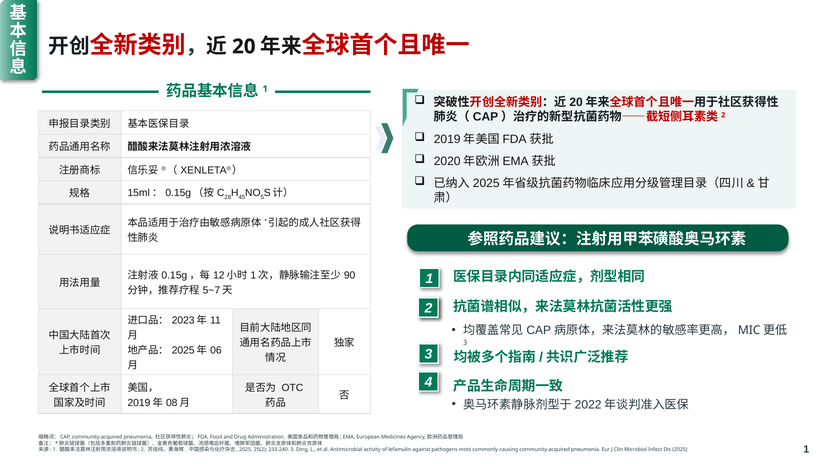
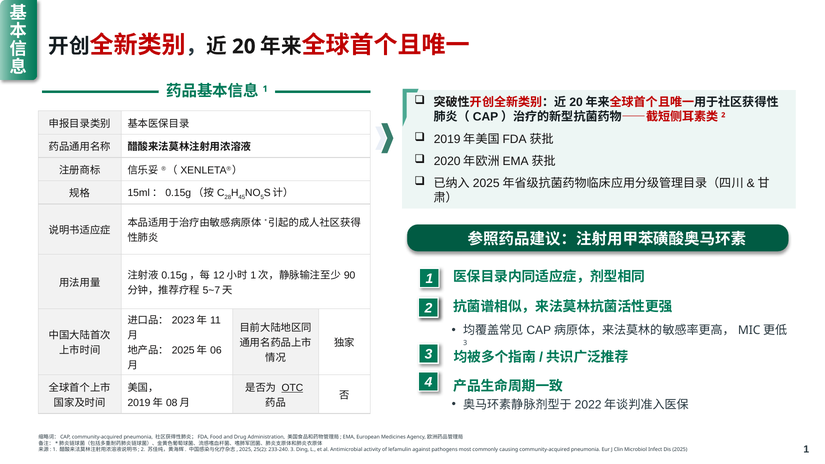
OTC underline: none -> present (292, 388)
